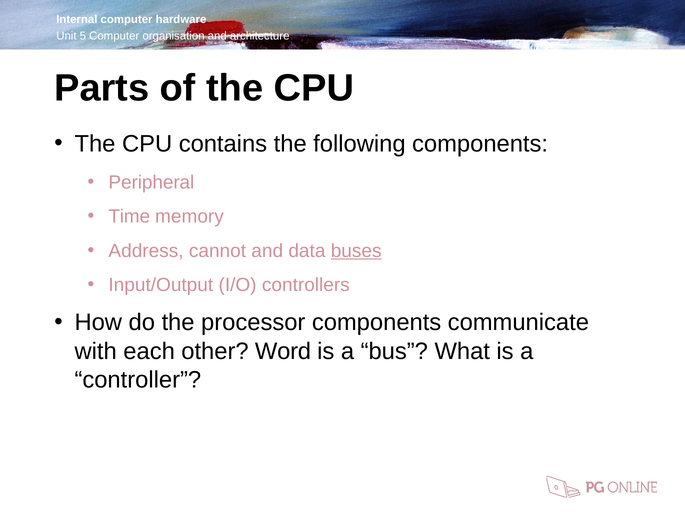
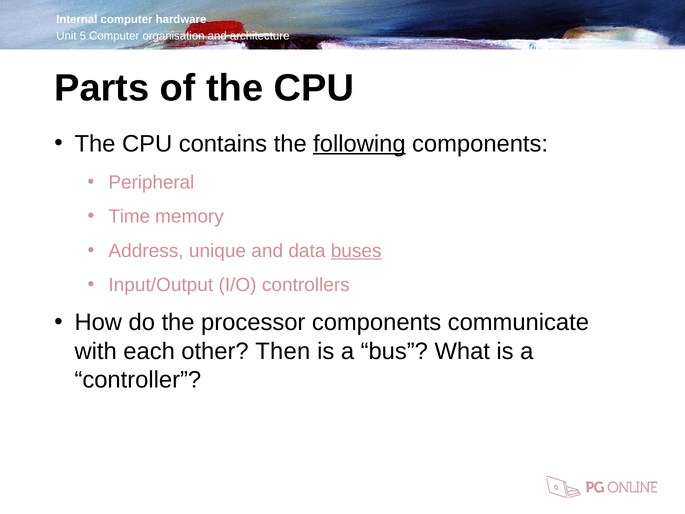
following underline: none -> present (359, 144)
cannot: cannot -> unique (217, 251)
Word: Word -> Then (283, 351)
